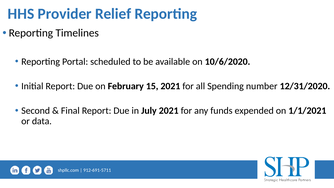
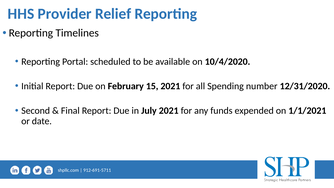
10/6/2020: 10/6/2020 -> 10/4/2020 (228, 62)
data: data -> date (42, 121)
